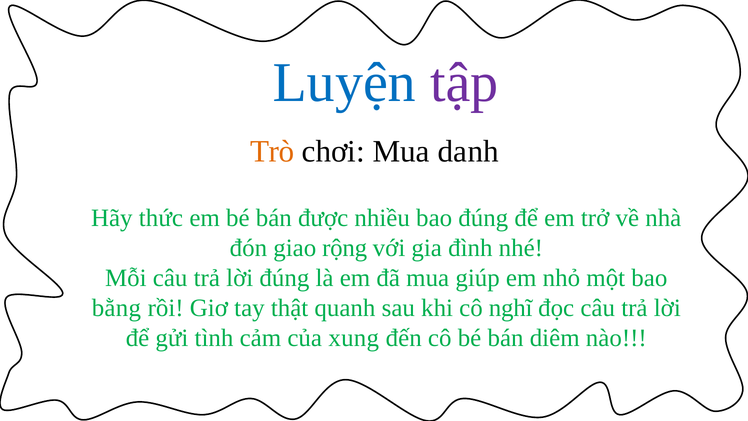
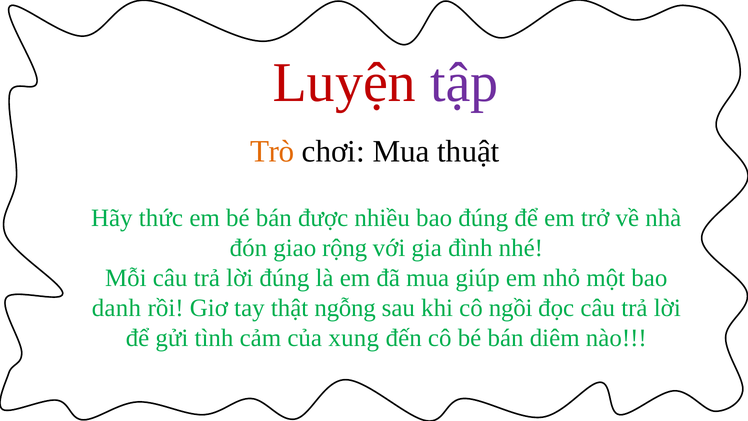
Luyện colour: blue -> red (344, 83)
danh: danh -> thuật (468, 151)
bằng: bằng -> danh (116, 308)
quanh: quanh -> ngỗng (345, 308)
nghĩ: nghĩ -> ngồi (511, 308)
